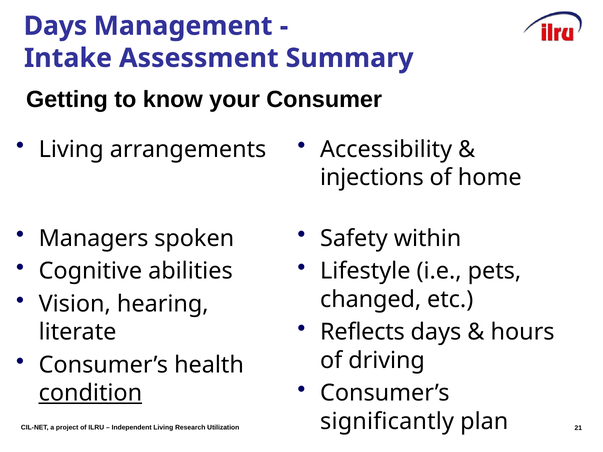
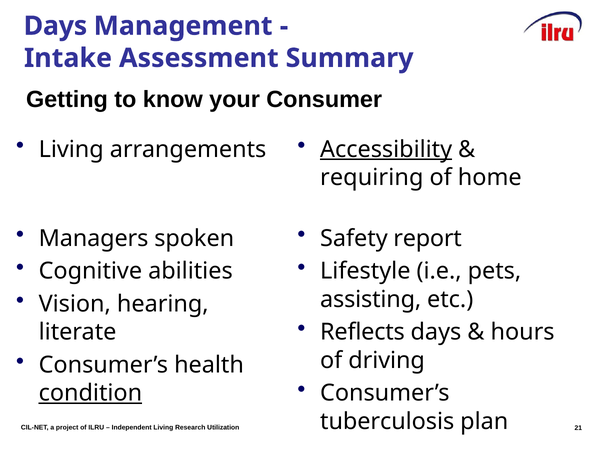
Accessibility underline: none -> present (386, 149)
injections: injections -> requiring (372, 178)
within: within -> report (428, 239)
changed: changed -> assisting (371, 300)
significantly: significantly -> tuberculosis (387, 422)
